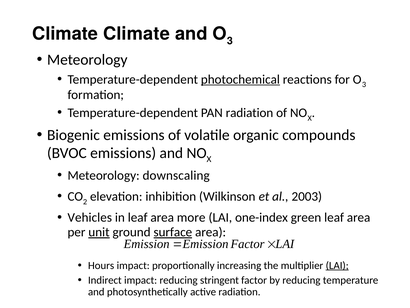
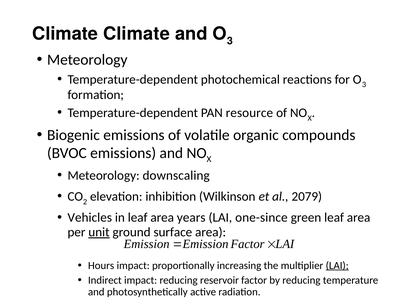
photochemical underline: present -> none (240, 79)
PAN radiation: radiation -> resource (249, 113)
2003: 2003 -> 2079 (307, 196)
more: more -> years (191, 217)
one-index: one-index -> one-since (261, 217)
surface underline: present -> none (173, 232)
stringent: stringent -> reservoir (219, 280)
